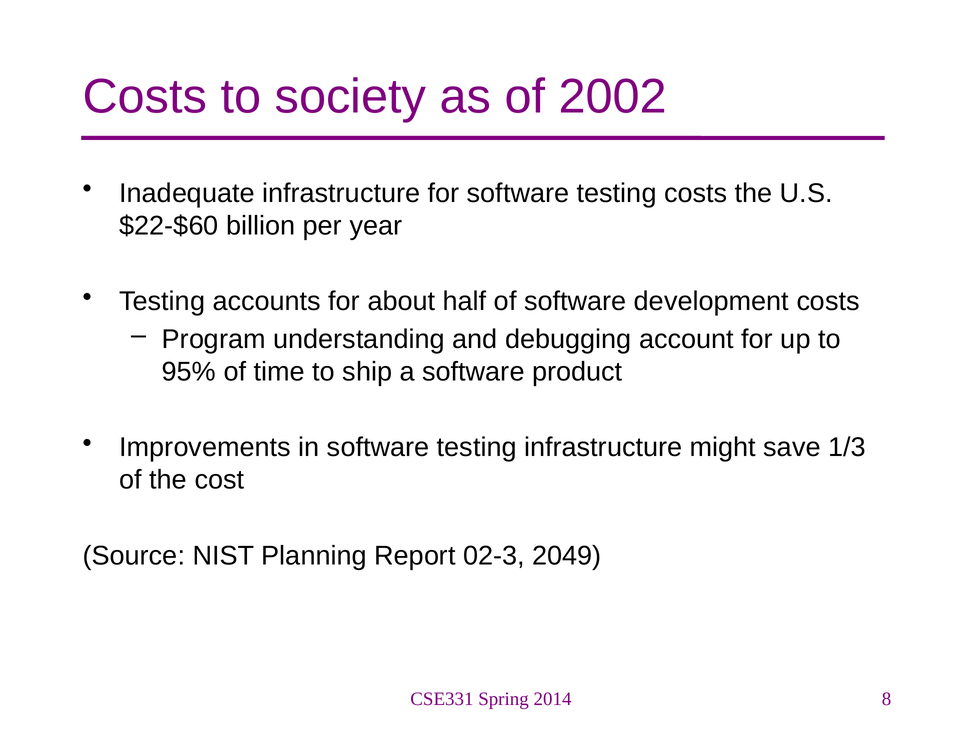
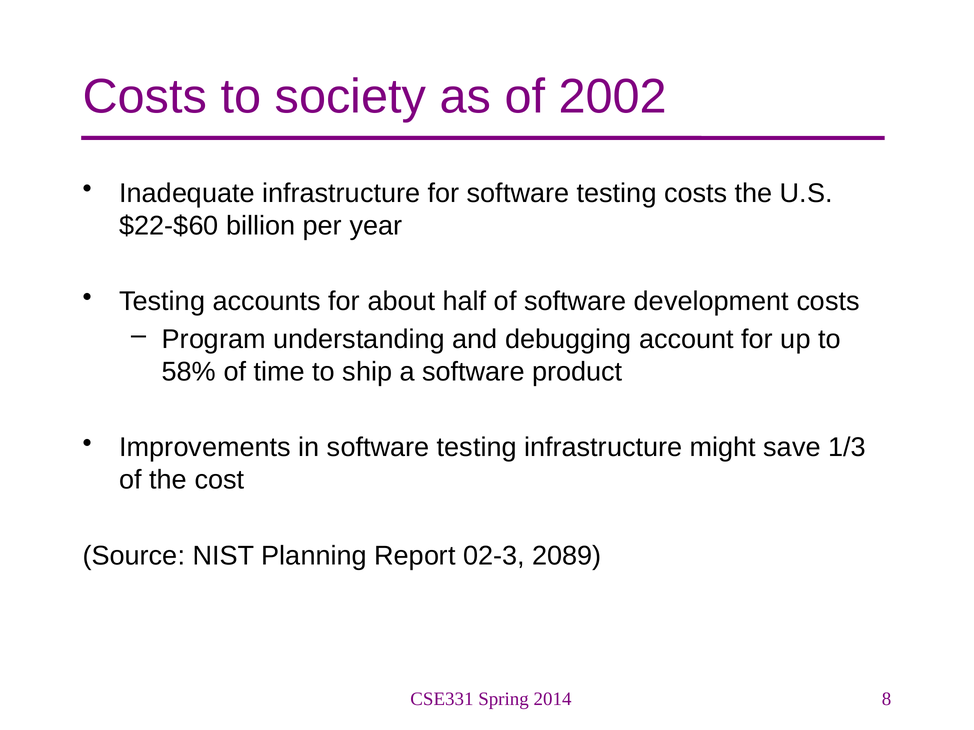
95%: 95% -> 58% (189, 372)
2049: 2049 -> 2089 (567, 556)
